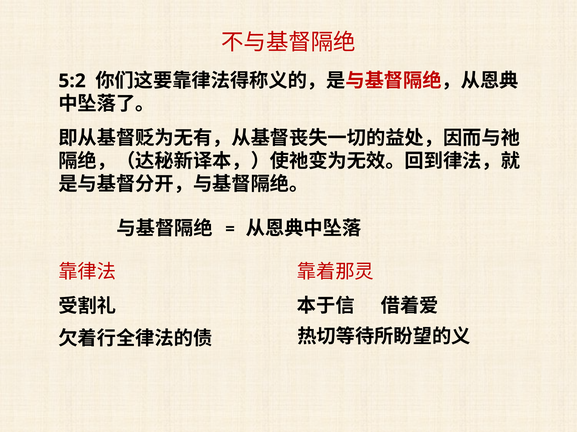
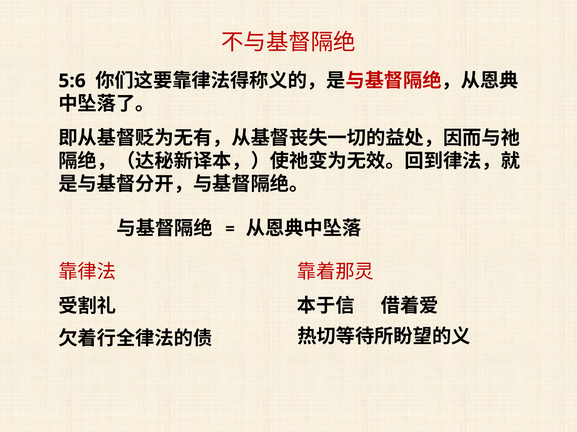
5:2: 5:2 -> 5:6 (72, 81)
